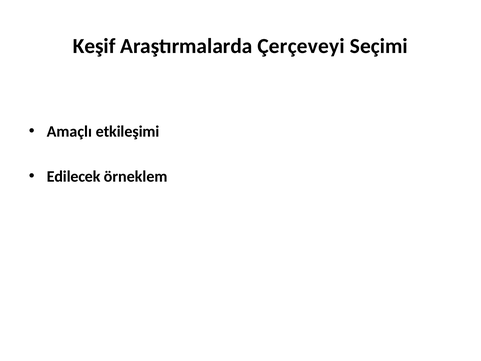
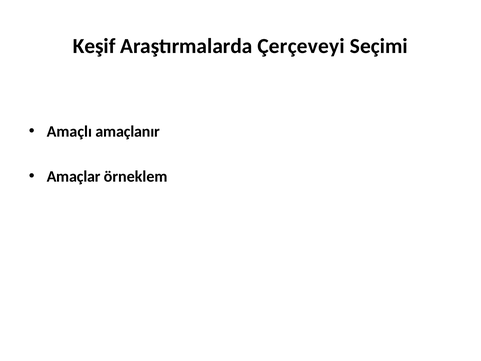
etkileşimi: etkileşimi -> amaçlanır (128, 131)
Edilecek: Edilecek -> Amaçlar (74, 176)
